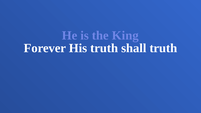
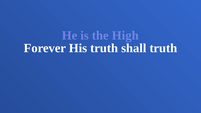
King: King -> High (125, 36)
